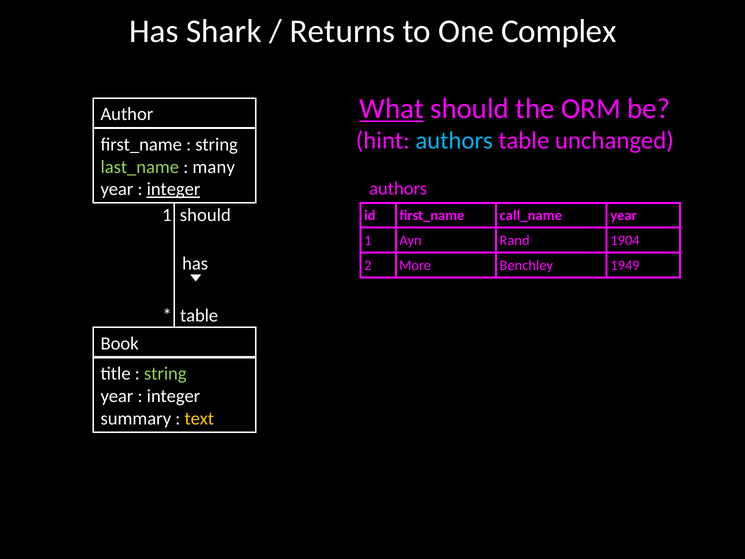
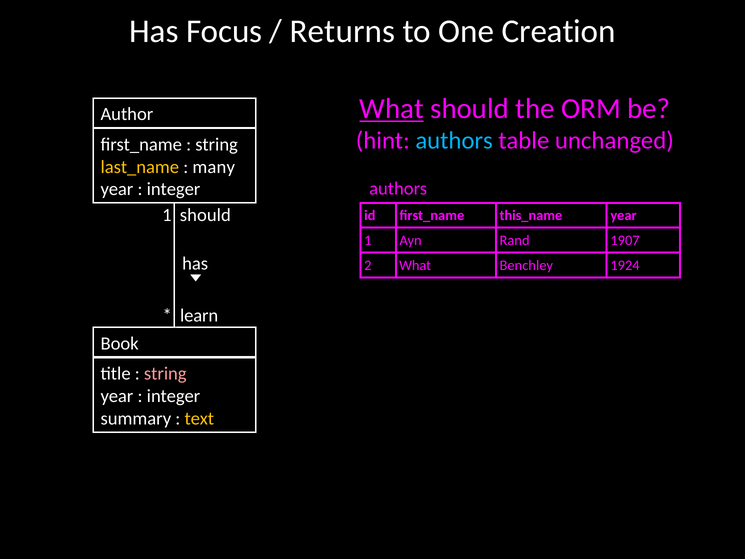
Shark: Shark -> Focus (224, 31)
Complex: Complex -> Creation (559, 31)
last_name colour: light green -> yellow (140, 167)
integer underline: present -> none (174, 189)
call_name: call_name -> this_name (531, 215)
1904: 1904 -> 1907 (625, 240)
2 More: More -> What (415, 265)
1949: 1949 -> 1924 (625, 265)
table: table -> learn (199, 315)
string colour: light green -> pink (165, 374)
